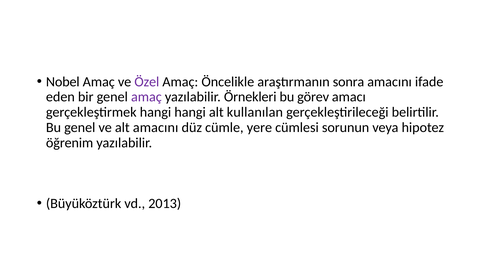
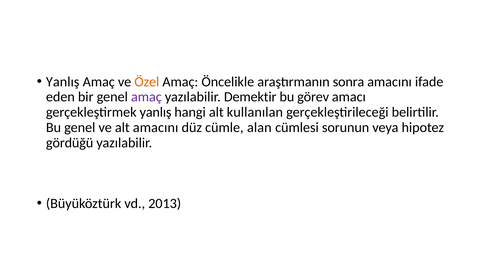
Nobel: Nobel -> Yanlış (63, 82)
Özel colour: purple -> orange (147, 82)
Örnekleri: Örnekleri -> Demektir (250, 97)
gerçekleştirmek hangi: hangi -> yanlış (156, 112)
yere: yere -> alan (259, 128)
öğrenim: öğrenim -> gördüğü (70, 143)
